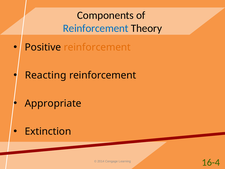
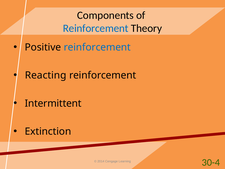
reinforcement colour: orange -> blue (97, 47)
Appropriate: Appropriate -> Intermittent (53, 103)
16-4: 16-4 -> 30-4 (211, 162)
